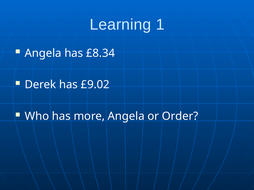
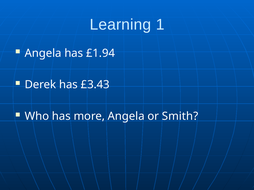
£8.34: £8.34 -> £1.94 (101, 53)
£9.02: £9.02 -> £3.43 (95, 85)
Order: Order -> Smith (180, 117)
